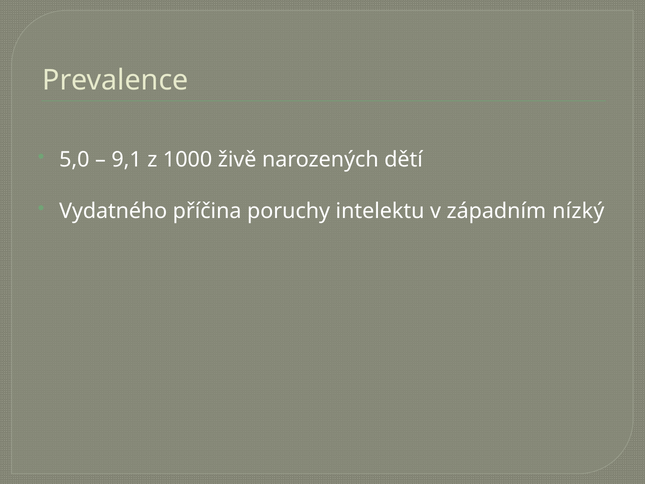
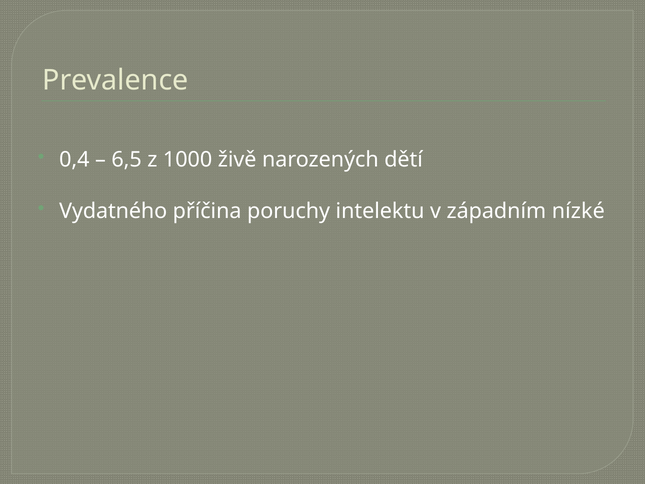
5,0: 5,0 -> 0,4 (74, 160)
9,1: 9,1 -> 6,5 (127, 160)
nízký: nízký -> nízké (578, 211)
